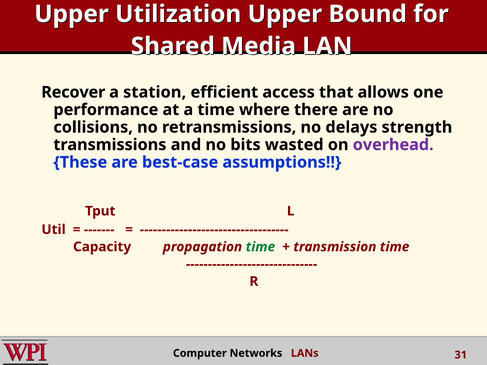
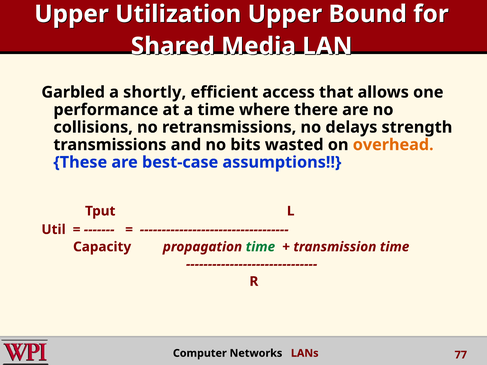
Recover: Recover -> Garbled (73, 92)
station: station -> shortly (155, 92)
overhead colour: purple -> orange (393, 145)
31: 31 -> 77 (461, 355)
